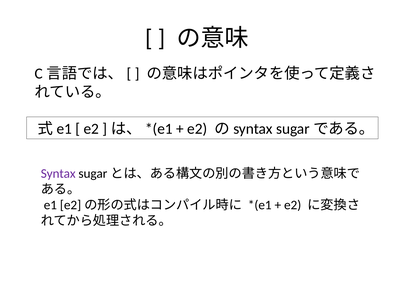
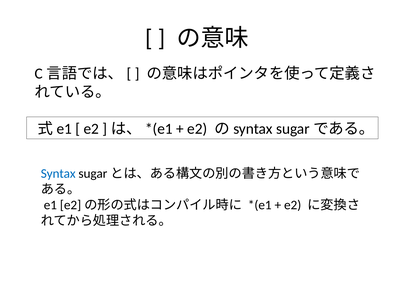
Syntax colour: purple -> blue (58, 174)
